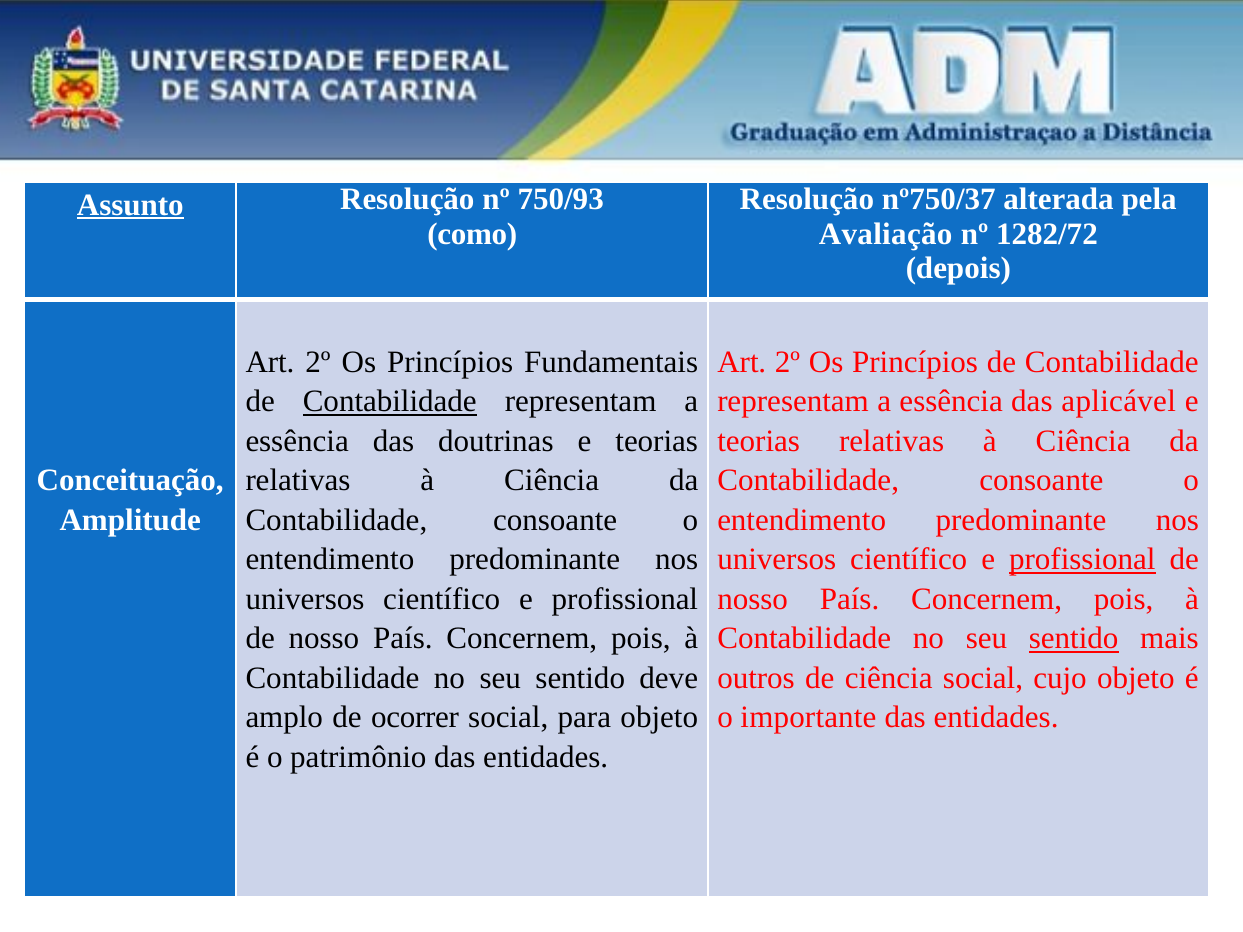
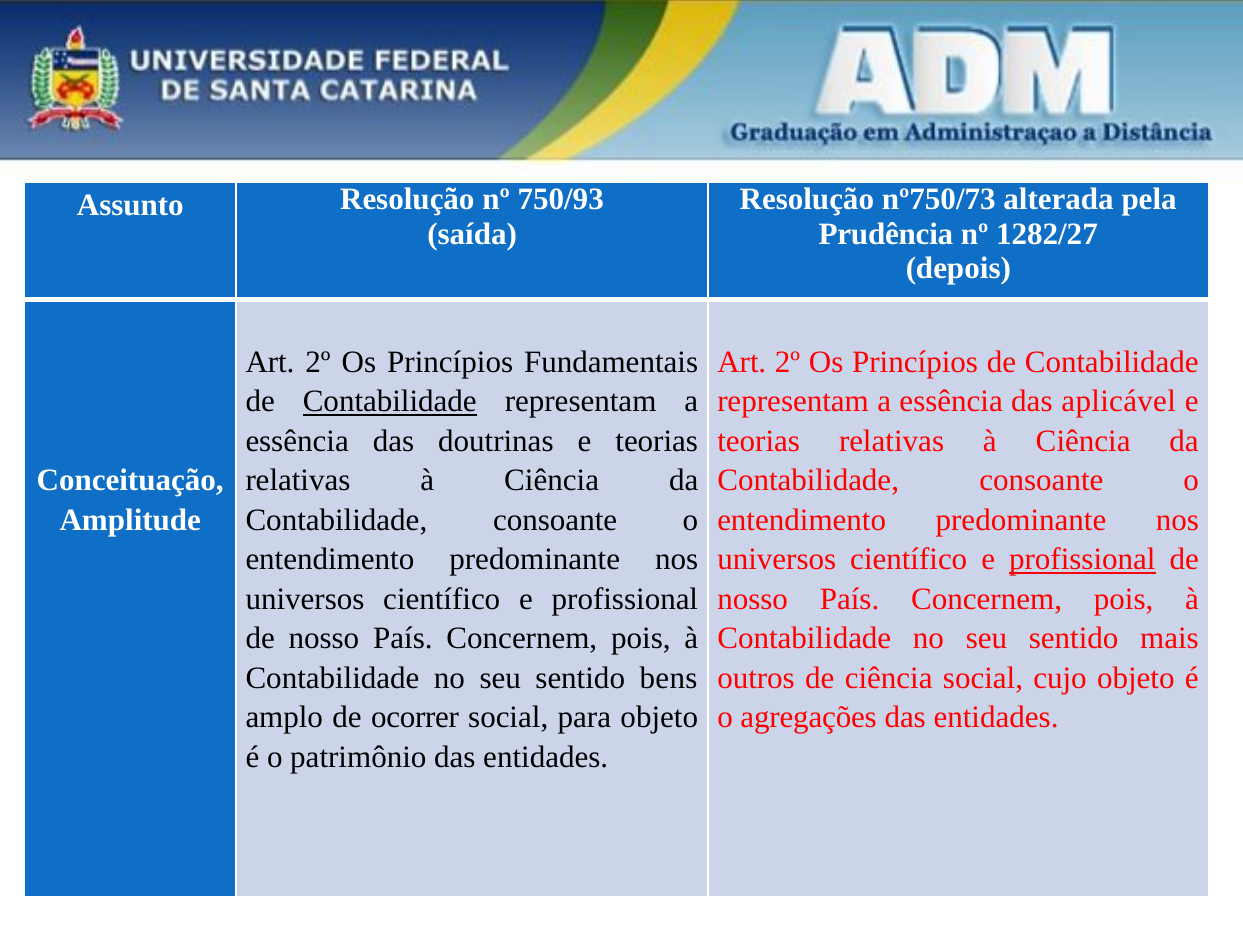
nº750/37: nº750/37 -> nº750/73 (939, 200)
Assunto underline: present -> none (130, 205)
como: como -> saída (472, 234)
Avaliação: Avaliação -> Prudência (886, 234)
1282/72: 1282/72 -> 1282/27 (1047, 234)
sentido underline: present -> none (1074, 639)
deve: deve -> bens (669, 678)
importante: importante -> agregações (809, 718)
